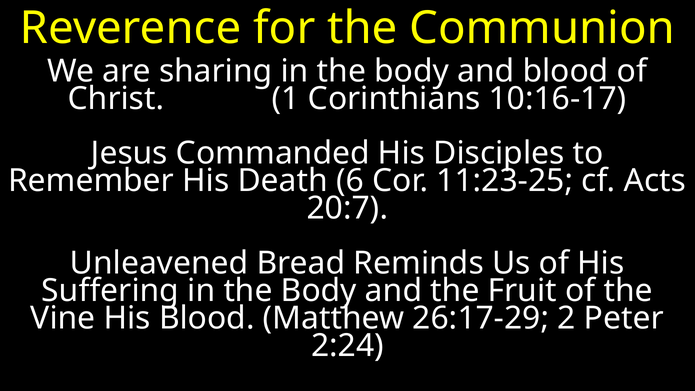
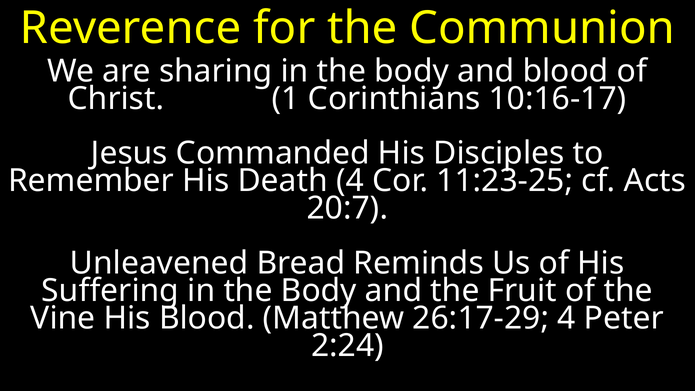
Death 6: 6 -> 4 (350, 181)
26:17-29 2: 2 -> 4 (566, 318)
